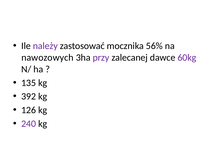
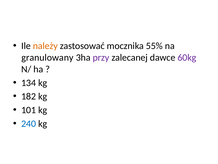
należy colour: purple -> orange (45, 46)
56%: 56% -> 55% (154, 46)
nawozowych: nawozowych -> granulowany (47, 57)
135: 135 -> 134 (29, 83)
392: 392 -> 182 (29, 96)
126: 126 -> 101 (29, 110)
240 colour: purple -> blue (29, 123)
